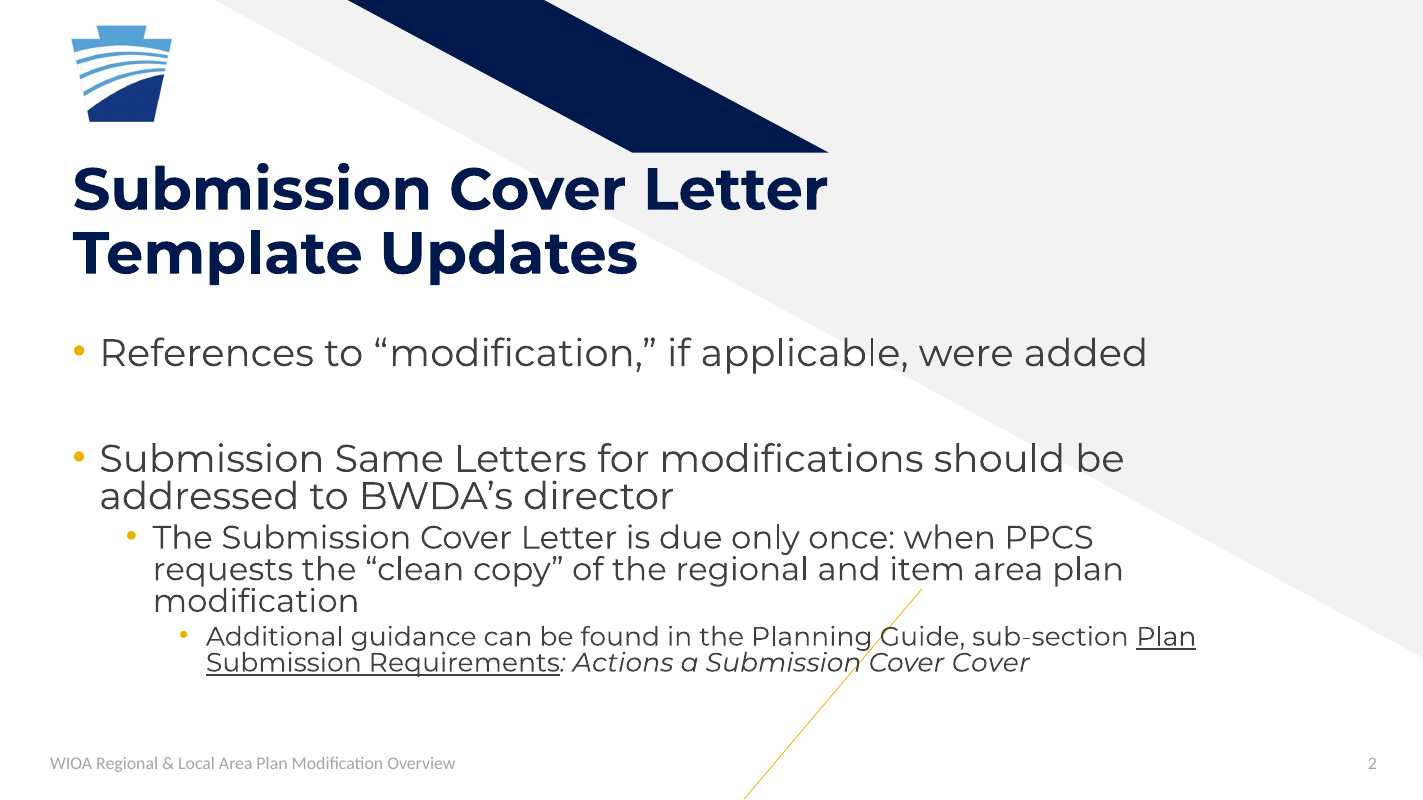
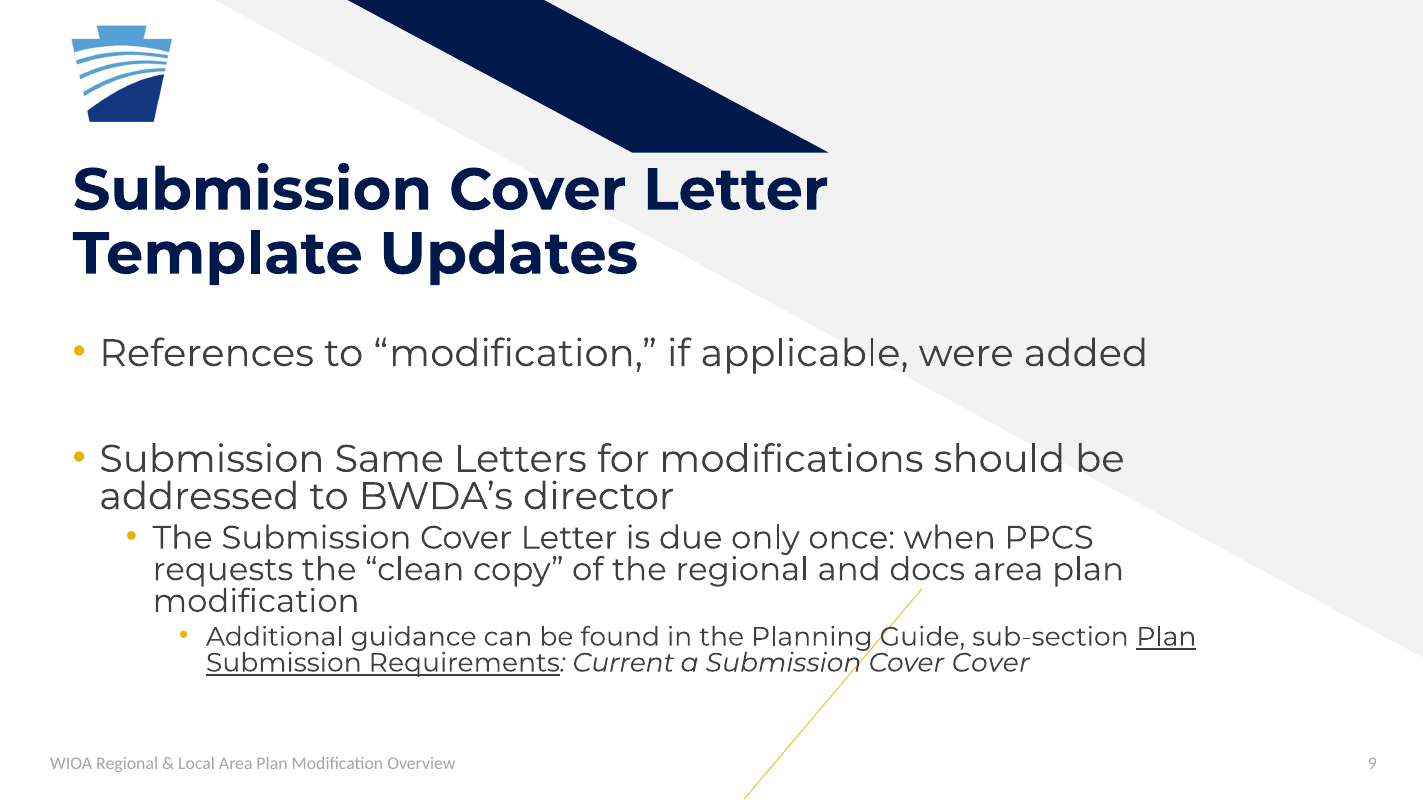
item: item -> docs (927, 570)
Actions: Actions -> Current (623, 663)
2: 2 -> 9 (1372, 764)
